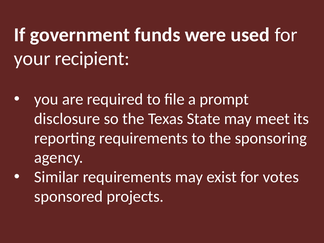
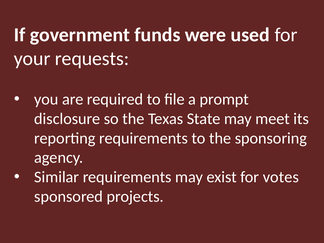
recipient: recipient -> requests (92, 59)
